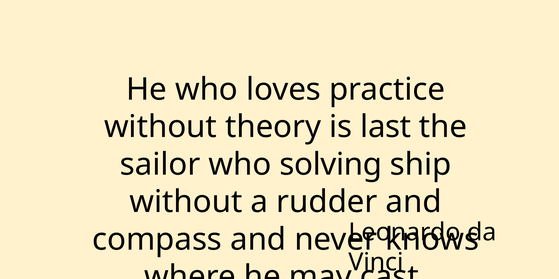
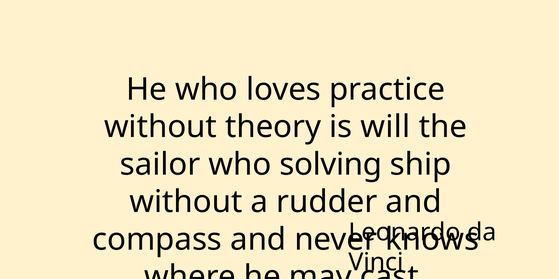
last: last -> will (385, 127)
